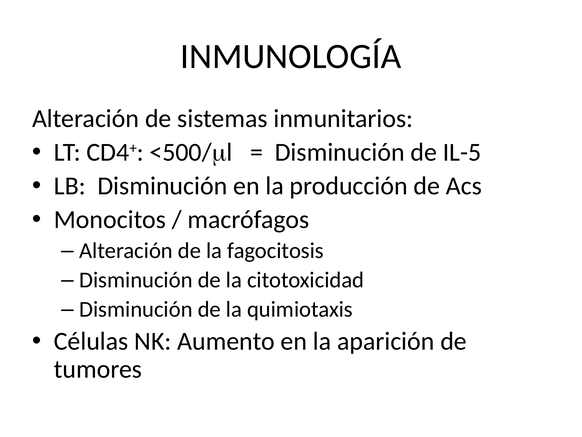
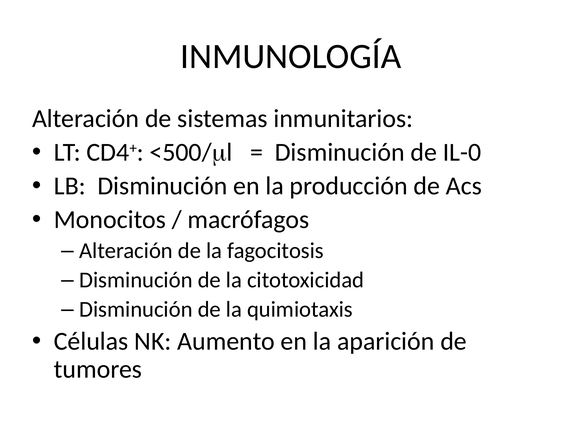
IL-5: IL-5 -> IL-0 (462, 152)
